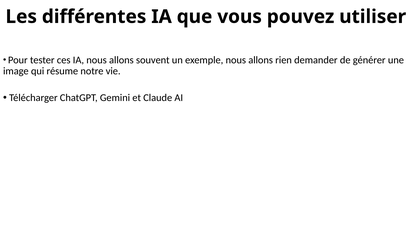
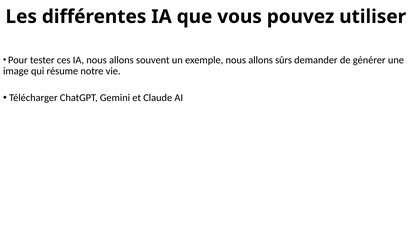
rien: rien -> sûrs (284, 60)
